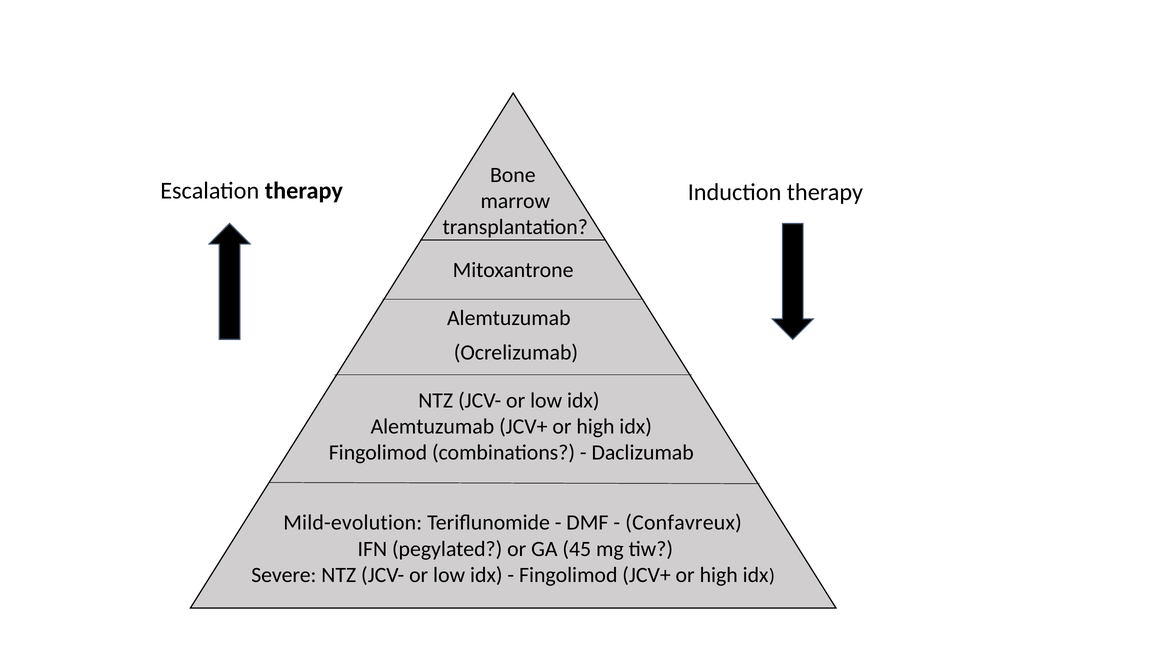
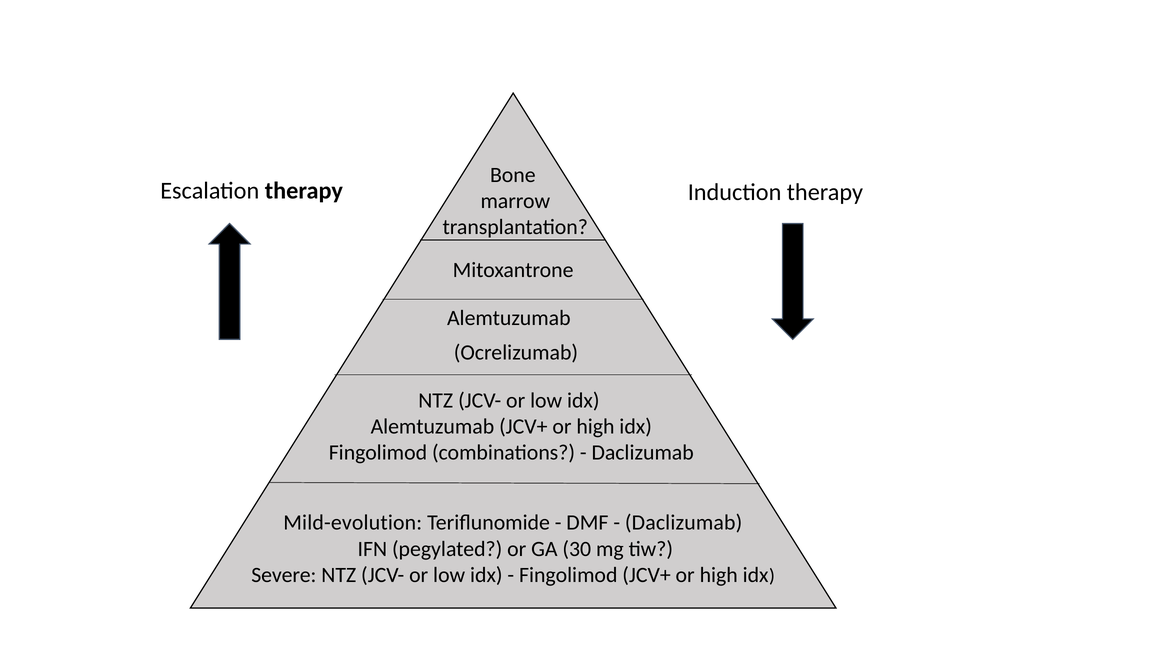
Confavreux: Confavreux -> Daclizumab (684, 523)
45: 45 -> 30 (577, 549)
